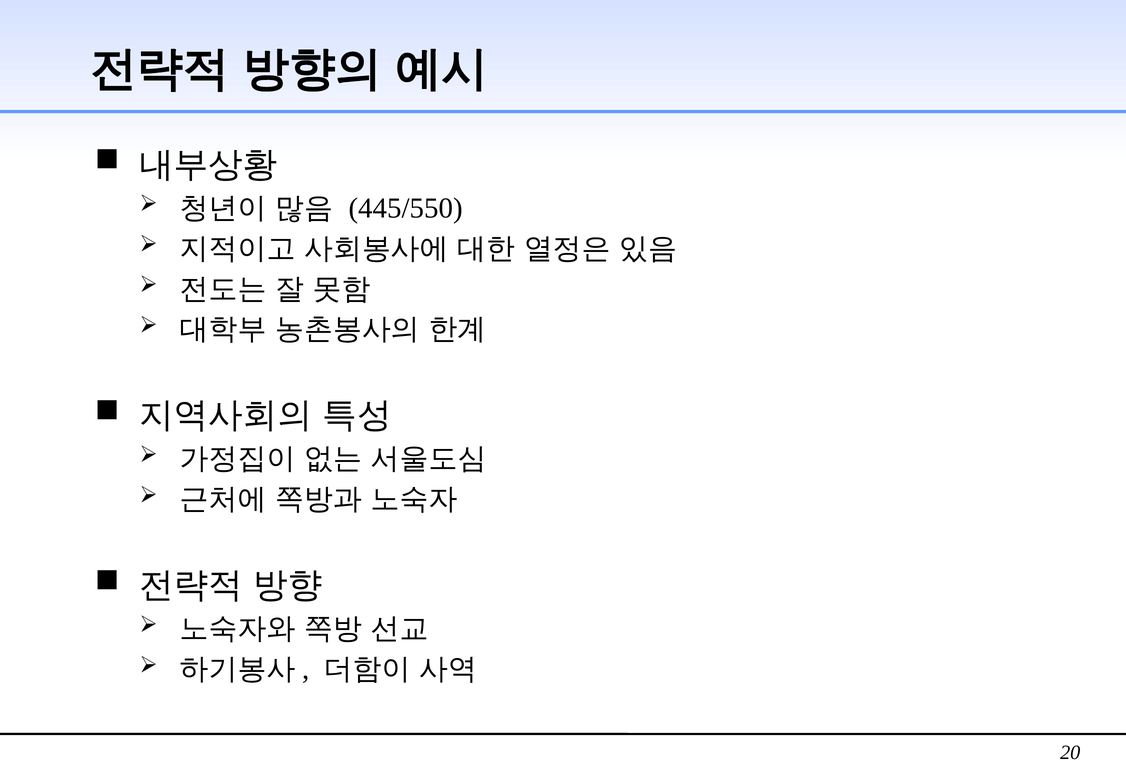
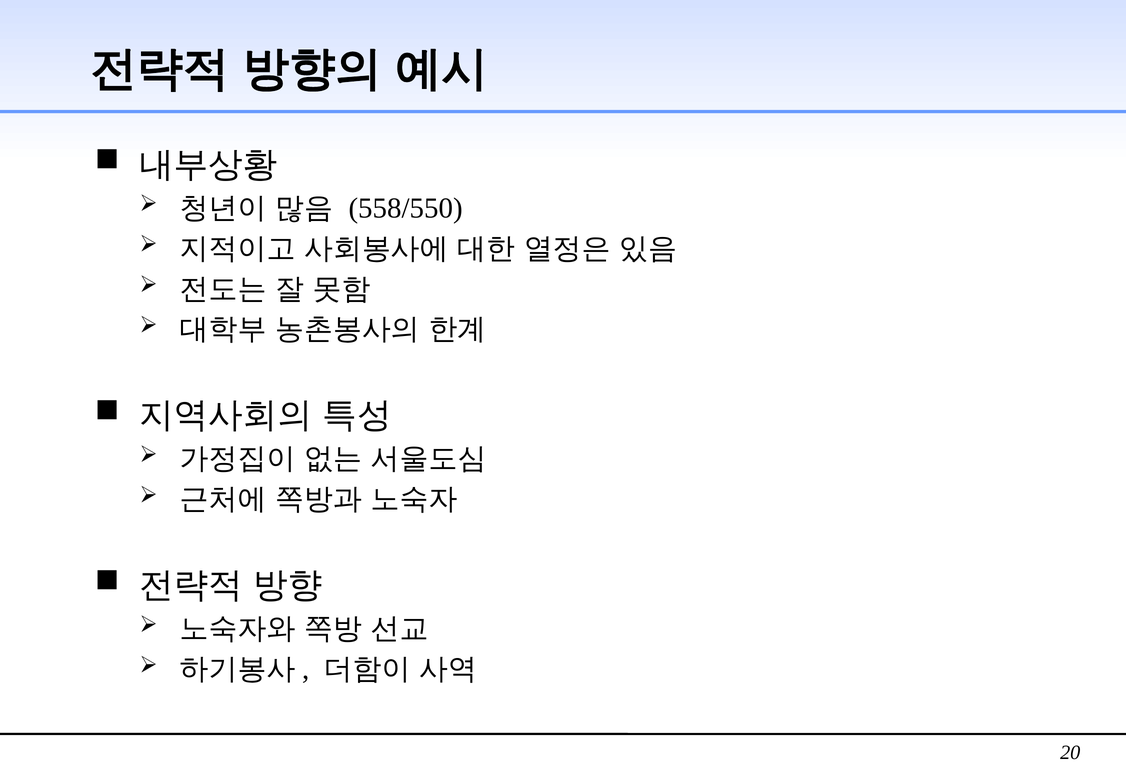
445/550: 445/550 -> 558/550 (406, 208)
